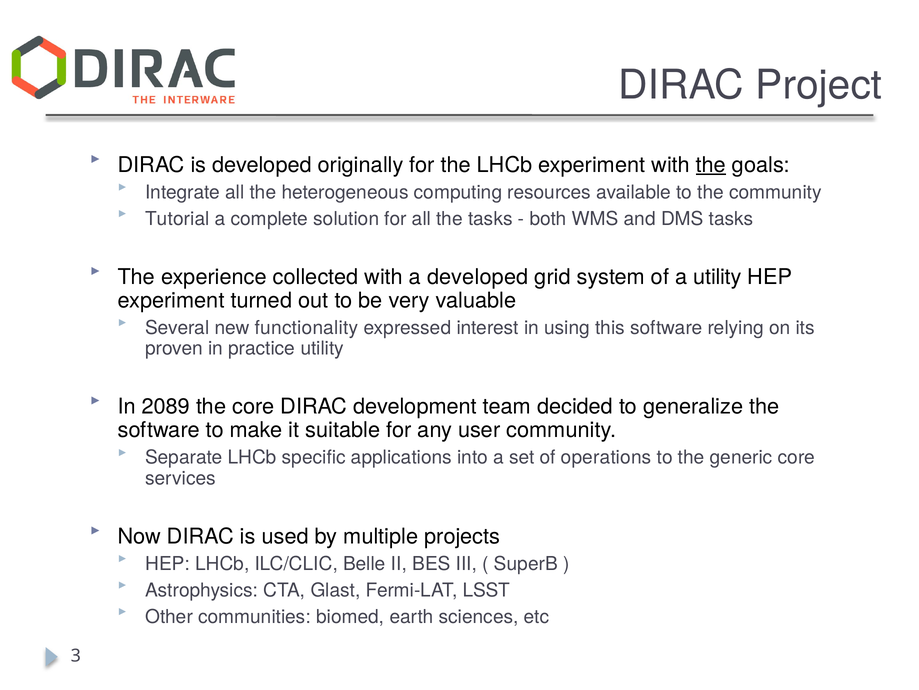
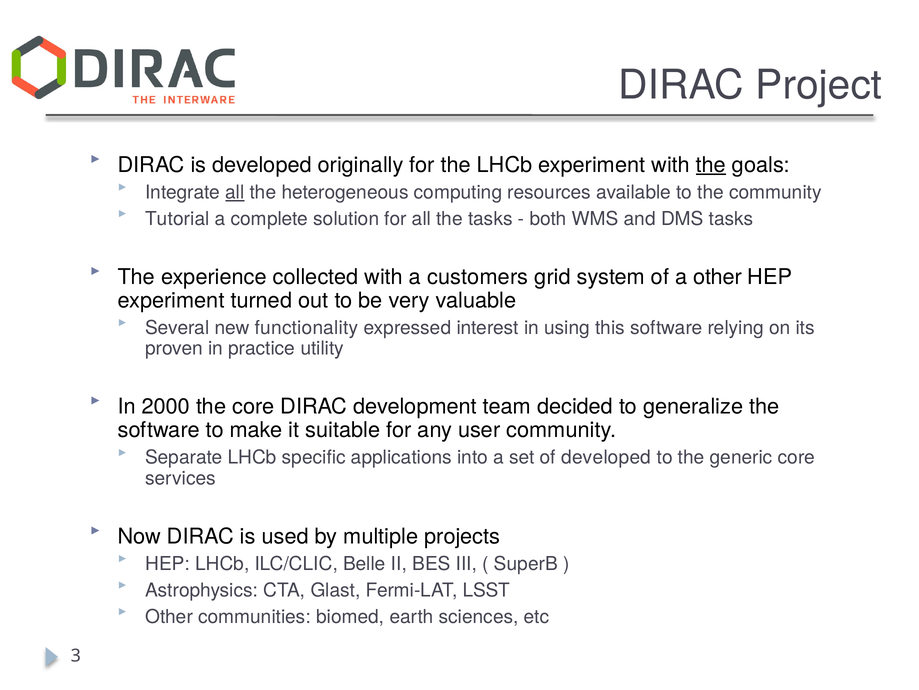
all underline: none -> present (235, 192)
a developed: developed -> customers (478, 277)
a utility: utility -> other (718, 277)
2089: 2089 -> 2000 (166, 406)
of operations: operations -> developed (606, 457)
